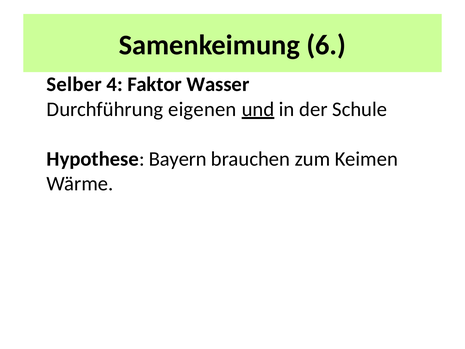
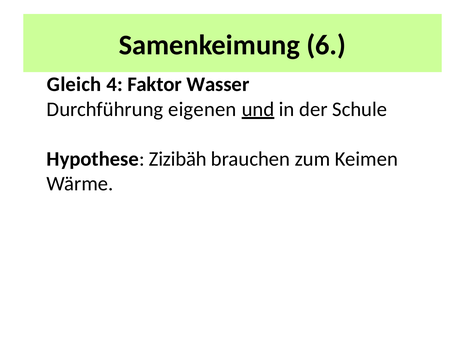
Selber: Selber -> Gleich (74, 84)
Bayern: Bayern -> Zizibäh (178, 159)
